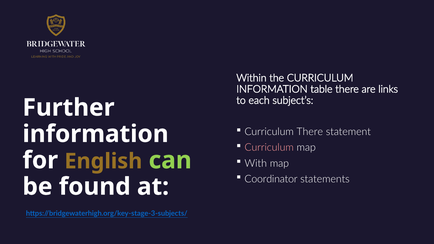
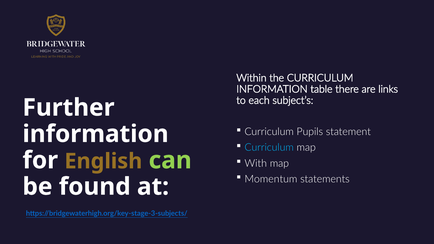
Curriculum There: There -> Pupils (310, 132)
Curriculum colour: pink -> light blue (269, 148)
Coordinator: Coordinator -> Momentum (271, 179)
